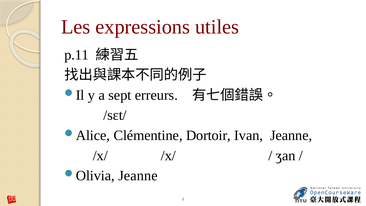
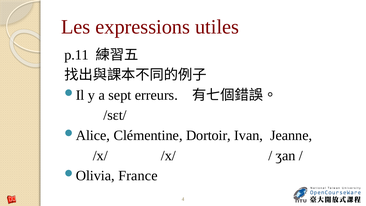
Jeanne: Jeanne -> France (138, 176)
